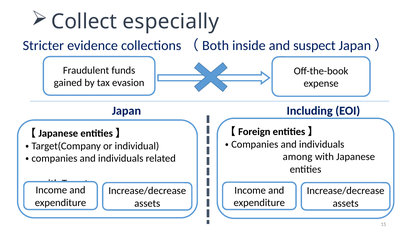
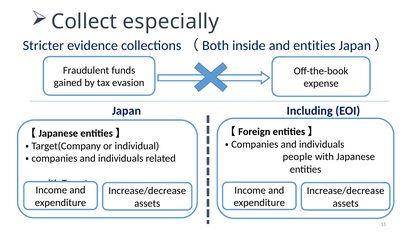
and suspect: suspect -> entities (314, 46)
among: among -> people (298, 157)
